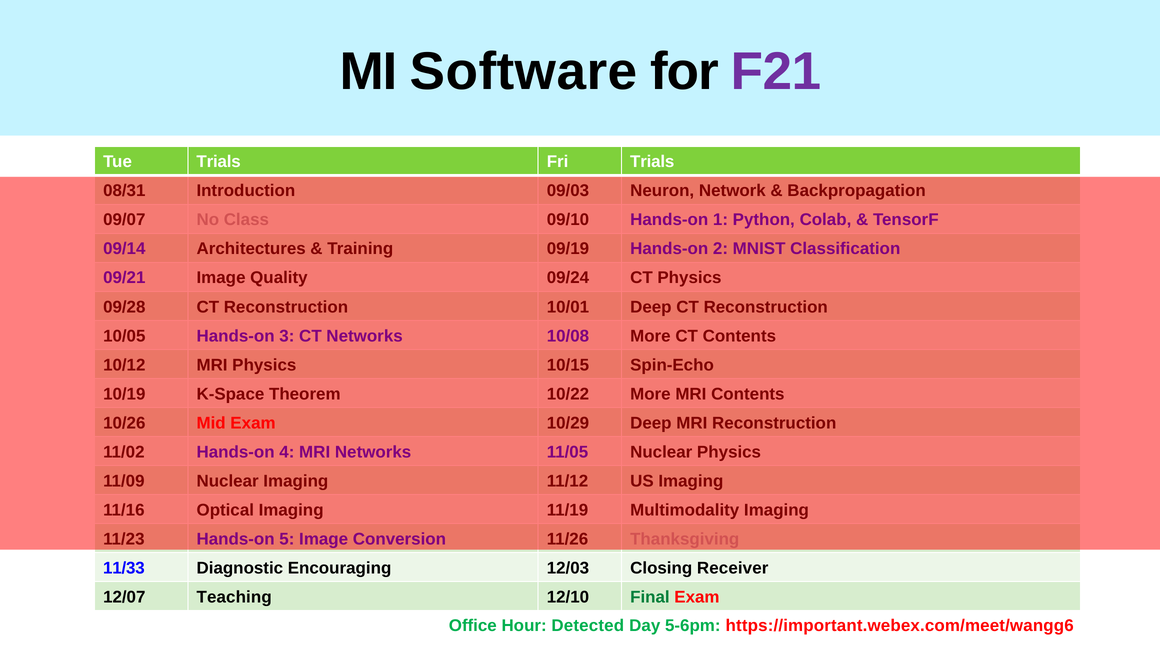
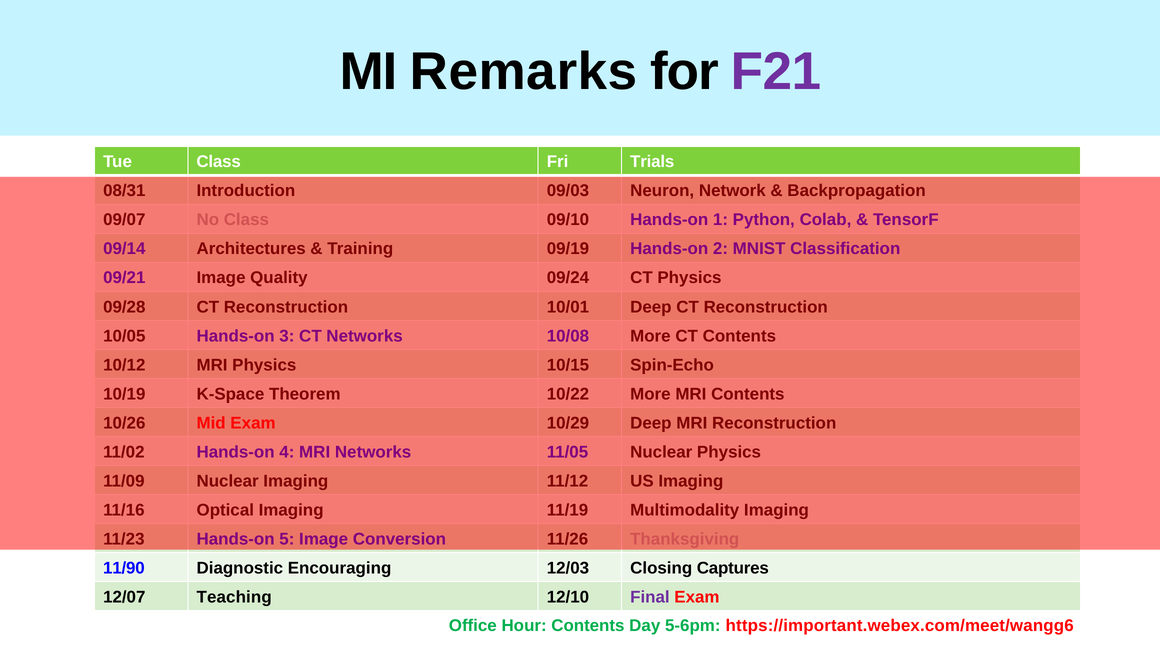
Software: Software -> Remarks (524, 72)
Tue Trials: Trials -> Class (219, 162)
11/33: 11/33 -> 11/90 (124, 569)
Receiver: Receiver -> Captures (733, 569)
Final colour: green -> purple (650, 598)
Hour Detected: Detected -> Contents (588, 626)
